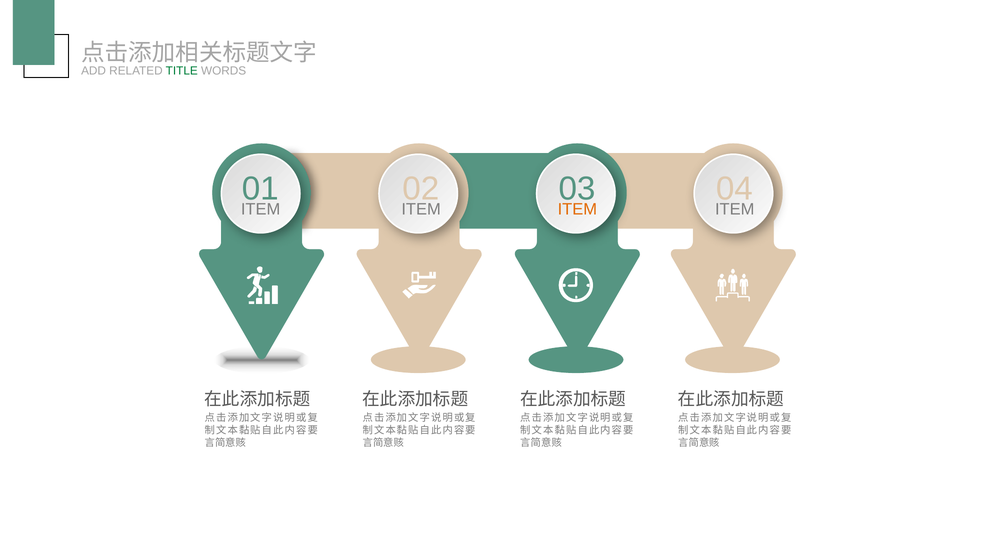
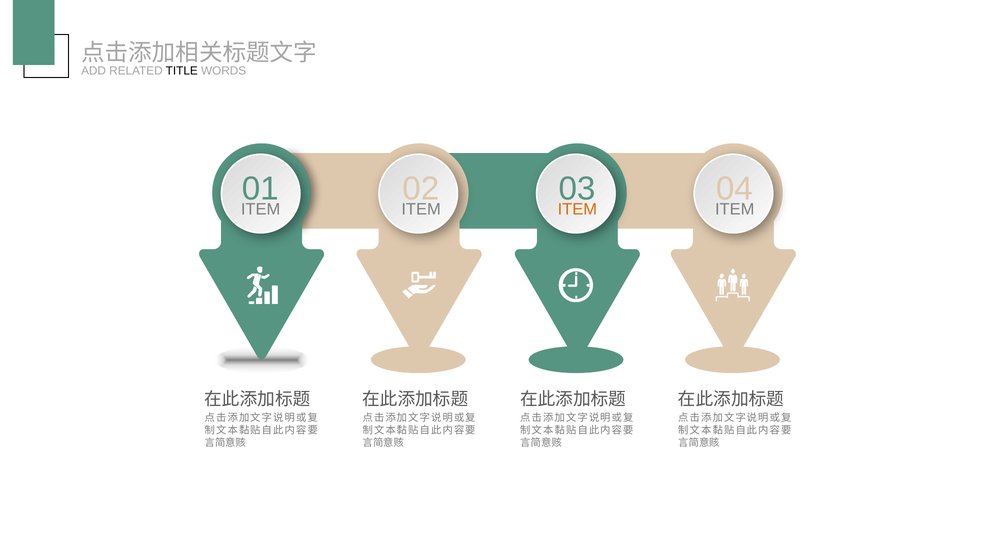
TITLE colour: green -> black (182, 71)
